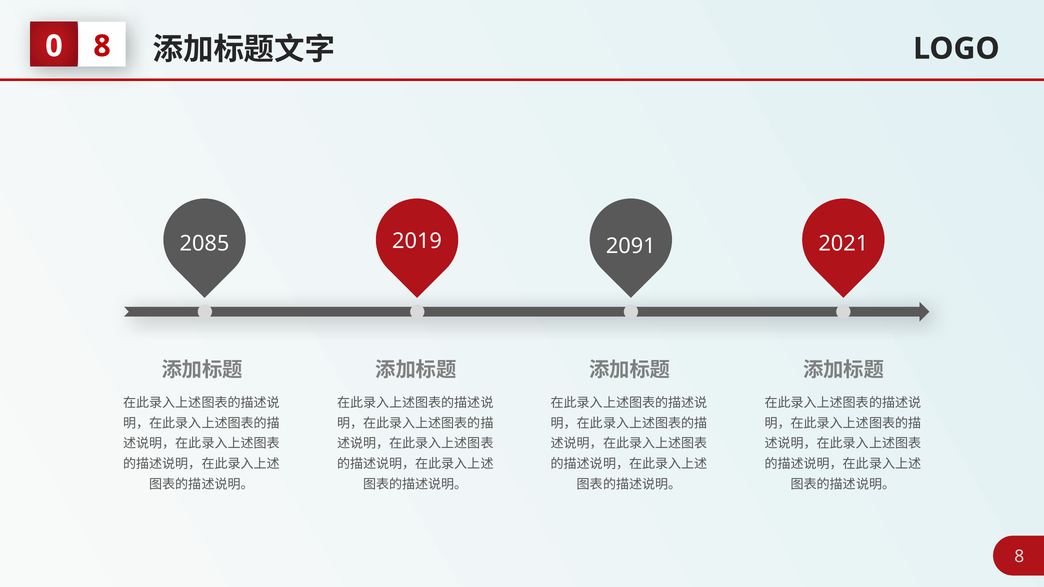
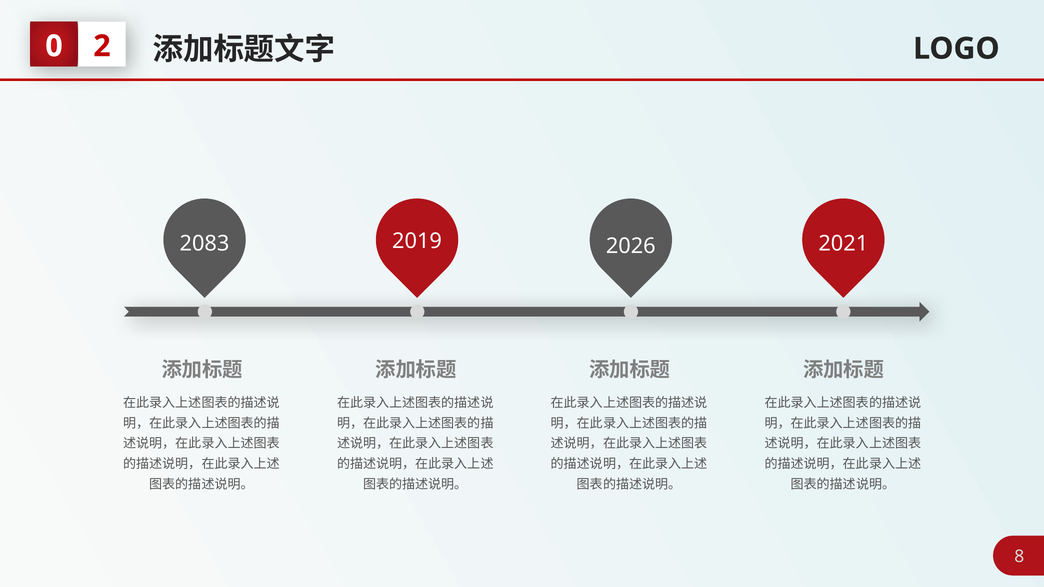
8: 8 -> 2 (102, 46)
2085: 2085 -> 2083 (204, 244)
2091: 2091 -> 2026 (631, 246)
